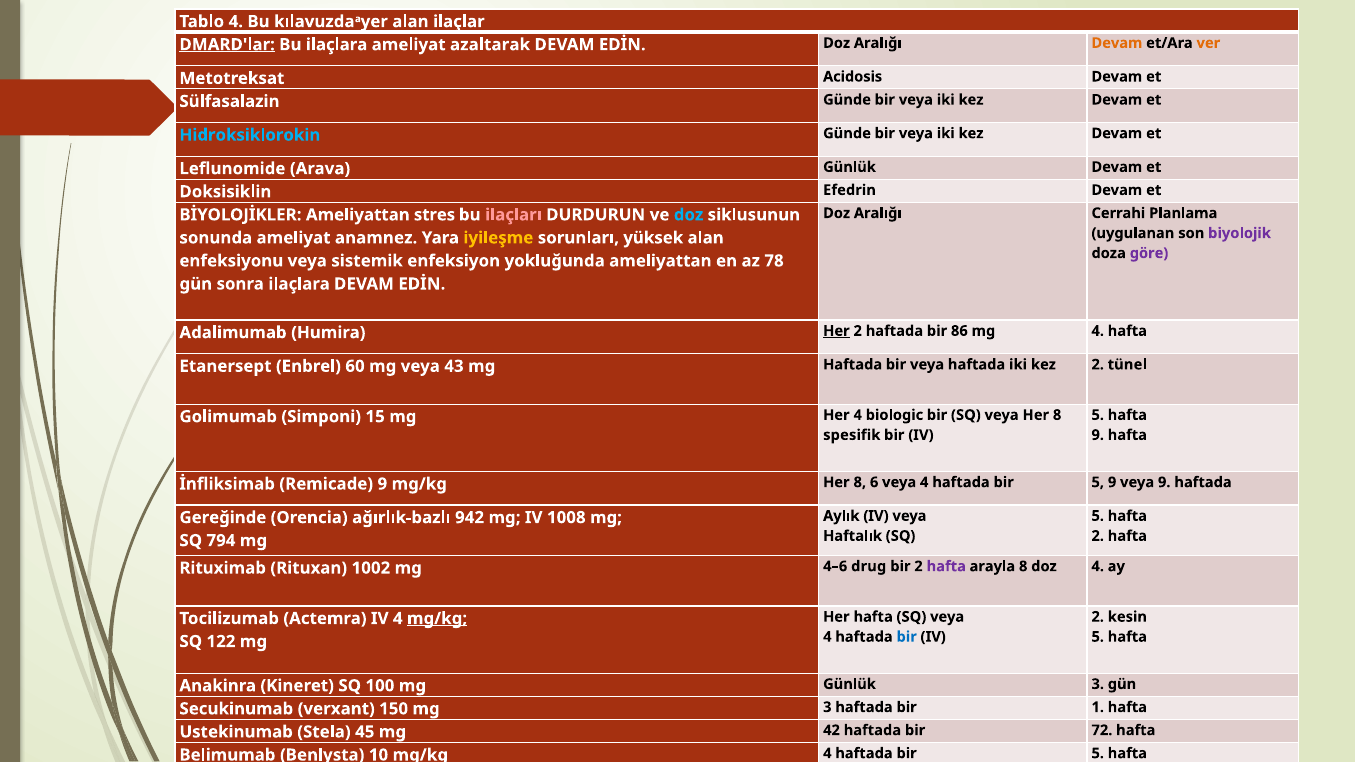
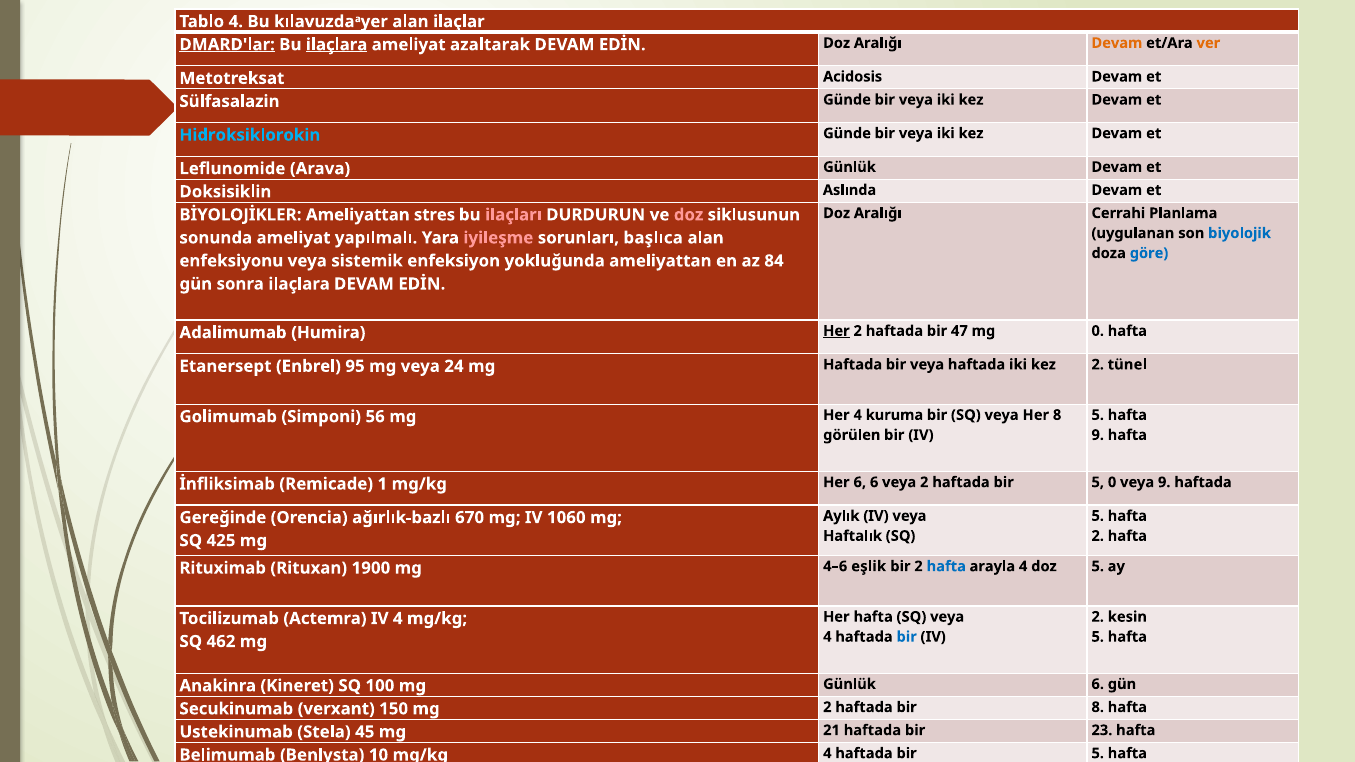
ilaçlara underline: none -> present (337, 45)
Efedrin: Efedrin -> Aslında (850, 190)
doz colour: light blue -> pink (689, 215)
biyolojik colour: purple -> blue (1240, 233)
anamnez: anamnez -> yapılmalı (376, 238)
iyileşme colour: yellow -> pink (498, 238)
yüksek: yüksek -> başlıca (653, 238)
göre colour: purple -> blue (1149, 253)
78: 78 -> 84 (774, 261)
86: 86 -> 47 (959, 331)
mg 4: 4 -> 0 (1098, 331)
60: 60 -> 95 (355, 366)
43: 43 -> 24 (454, 366)
15: 15 -> 56 (375, 417)
biologic: biologic -> kuruma (894, 415)
spesifik: spesifik -> görülen (852, 435)
Remicade 9: 9 -> 1 (382, 484)
mg/kg Her 8: 8 -> 6 (860, 482)
6 veya 4: 4 -> 2 (924, 482)
5 9: 9 -> 0 (1112, 482)
942: 942 -> 670 (470, 518)
1008: 1008 -> 1060 (566, 518)
794: 794 -> 425 (221, 541)
1002: 1002 -> 1900 (371, 568)
drug: drug -> eşlik (869, 566)
hafta colour: purple -> blue (946, 566)
arayla 8: 8 -> 4 (1023, 566)
doz 4: 4 -> 5 (1098, 566)
mg/kg underline: present -> none (437, 619)
122: 122 -> 462 (221, 642)
Günlük 3: 3 -> 6 (1098, 684)
3: 3 -> 2 (827, 707)
bir 1: 1 -> 8 (1098, 707)
42: 42 -> 21 (831, 730)
72: 72 -> 23 (1102, 730)
